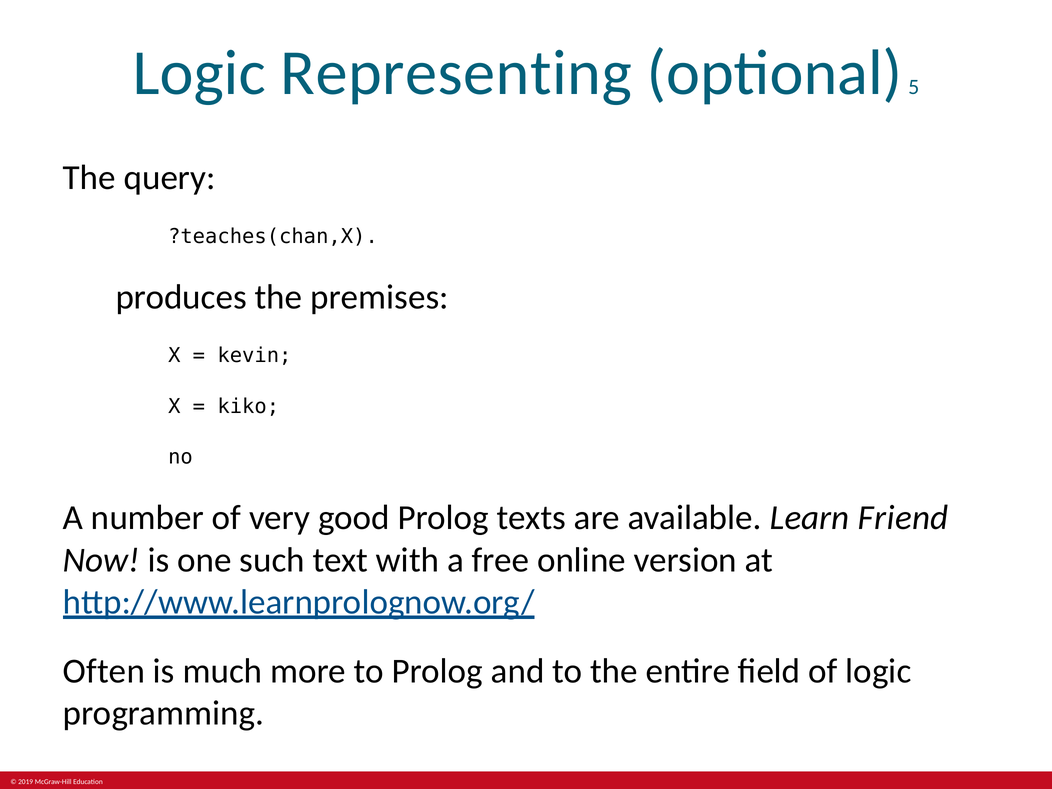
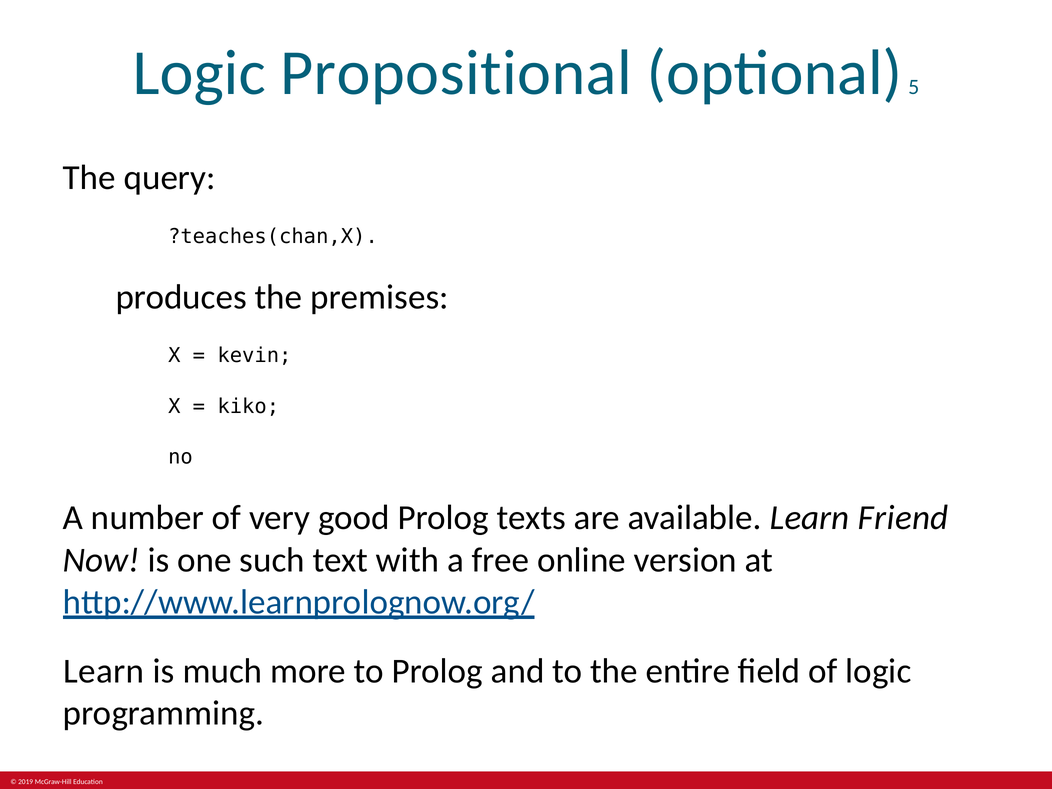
Representing: Representing -> Propositional (456, 73)
Often: Often -> Learn (104, 671)
